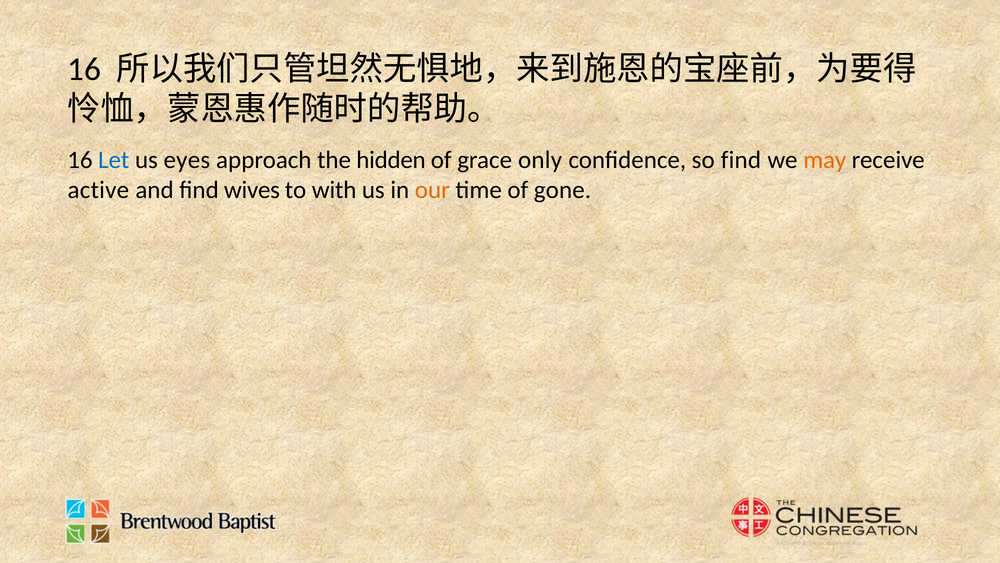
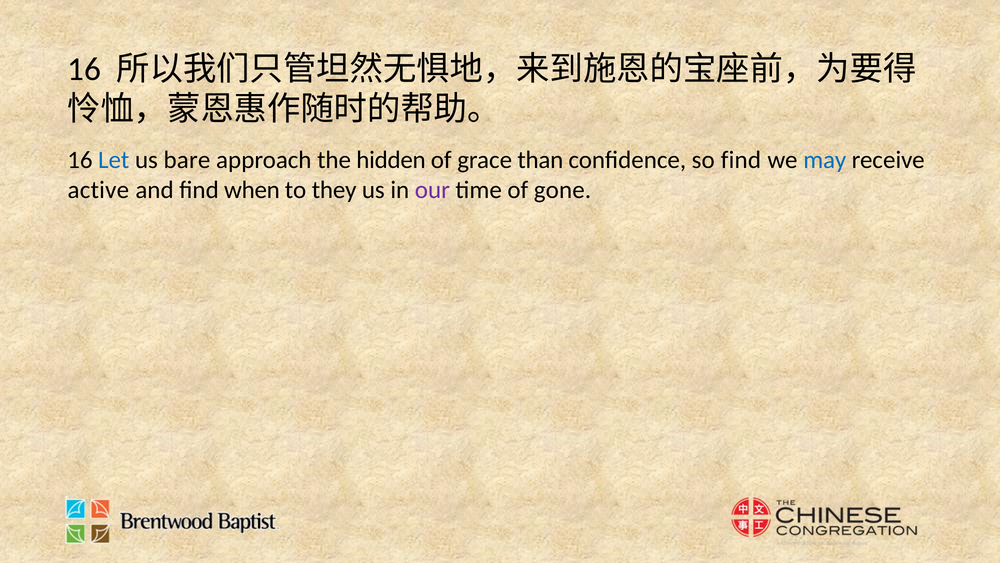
eyes: eyes -> bare (187, 160)
only: only -> than (540, 160)
may colour: orange -> blue (825, 160)
wives: wives -> when (252, 190)
with: with -> they (334, 190)
our colour: orange -> purple (432, 190)
